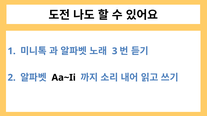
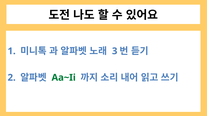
Aa~Ii colour: black -> green (64, 78)
